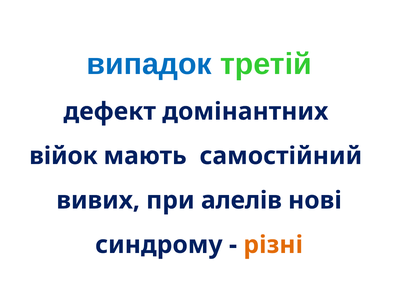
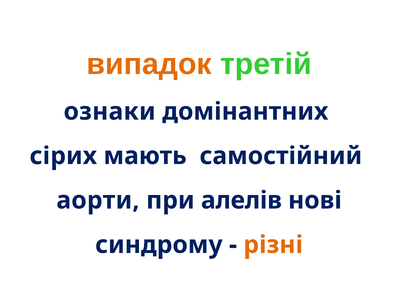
випадок colour: blue -> orange (149, 64)
дефект: дефект -> ознаки (110, 112)
війок: війок -> сірих (63, 156)
вивих: вивих -> аорти (98, 200)
